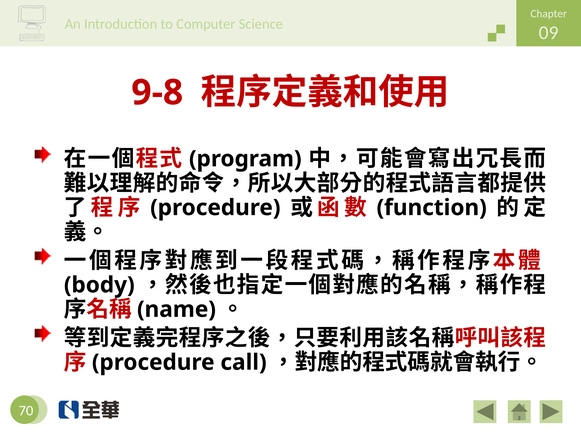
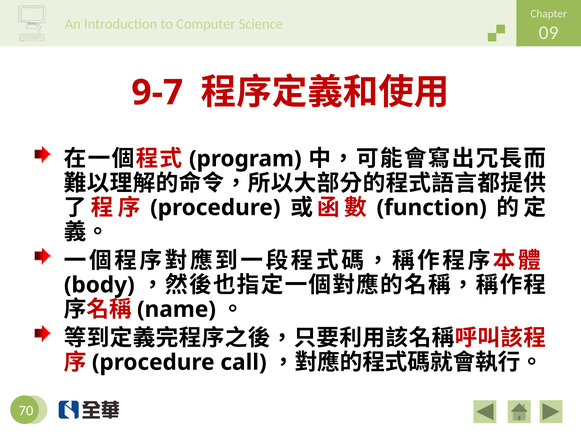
9-8: 9-8 -> 9-7 (157, 93)
